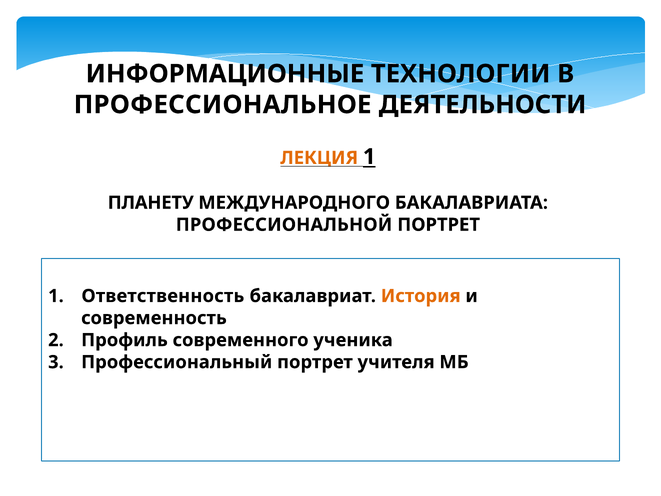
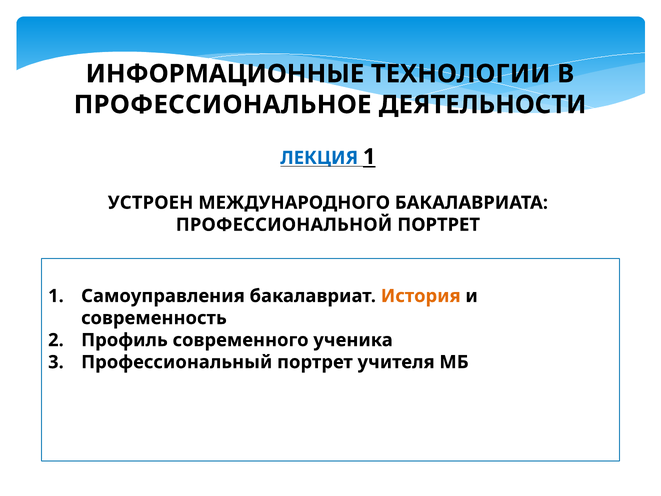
ЛЕКЦИЯ colour: orange -> blue (319, 158)
ПЛАНЕТУ: ПЛАНЕТУ -> УСТРОЕН (151, 203)
Ответственность: Ответственность -> Самоуправления (163, 296)
